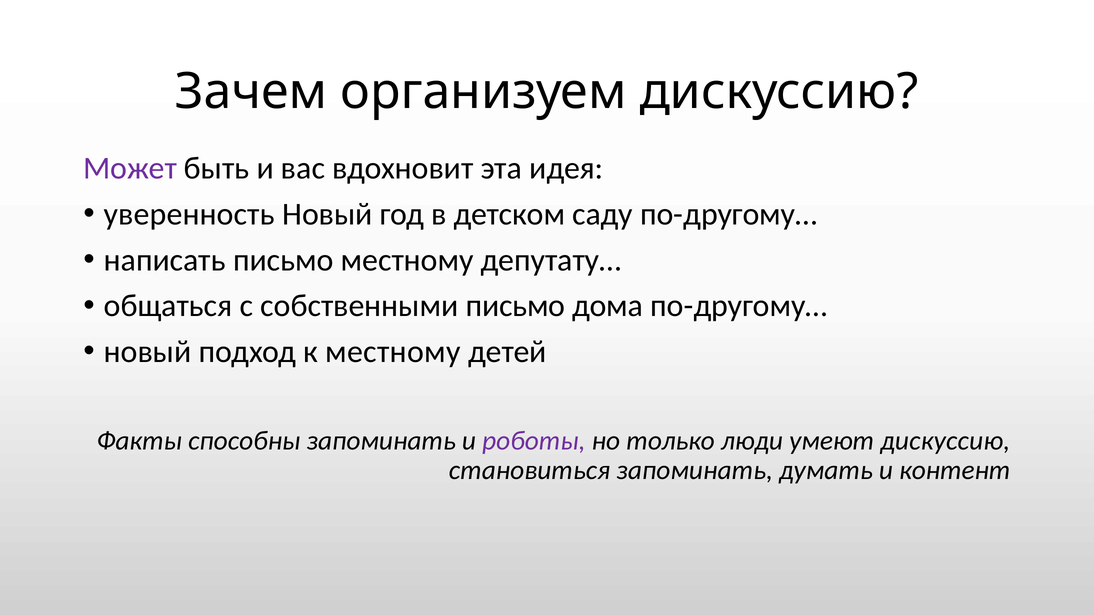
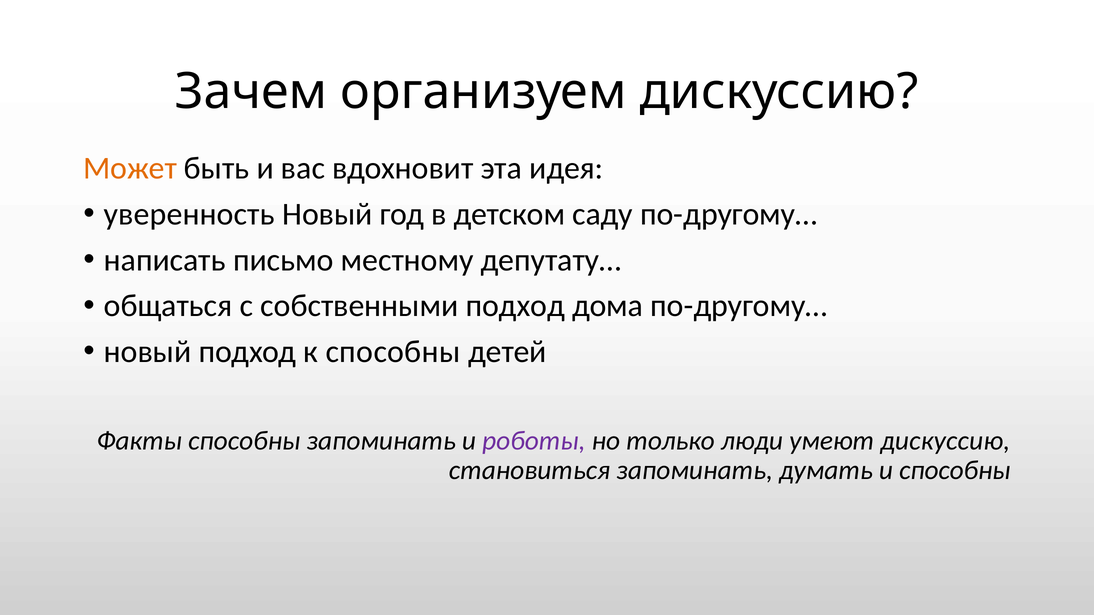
Может colour: purple -> orange (130, 168)
собственными письмо: письмо -> подход (515, 306)
к местному: местному -> способны (393, 352)
и контент: контент -> способны (955, 471)
